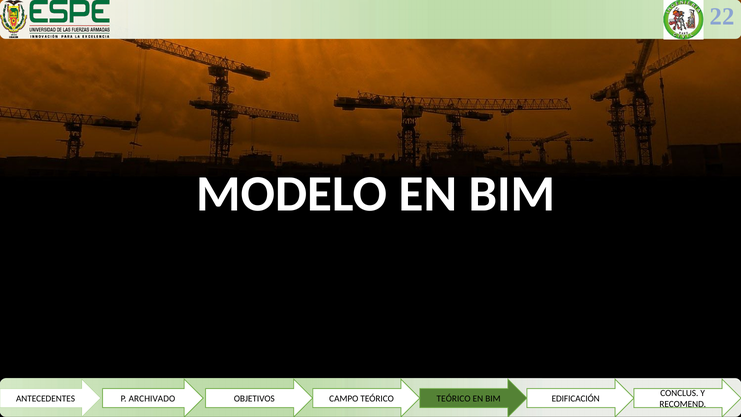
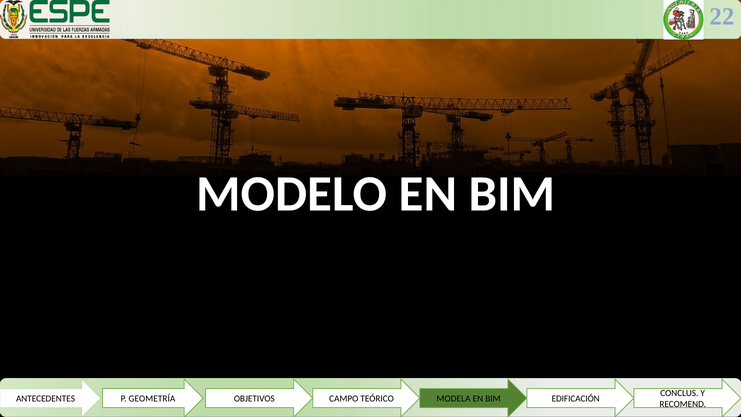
ARCHIVADO: ARCHIVADO -> GEOMETRÍA (152, 399)
TEÓRICO TEÓRICO: TEÓRICO -> MODELA (454, 399)
